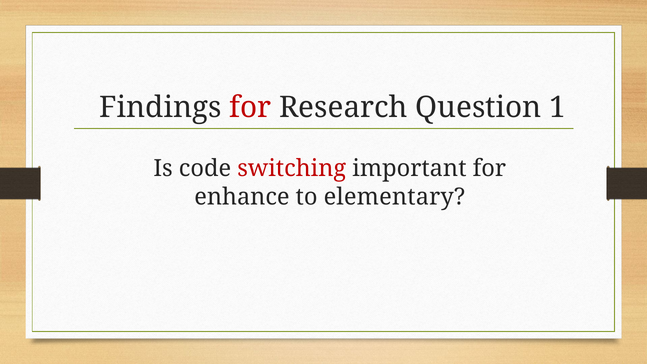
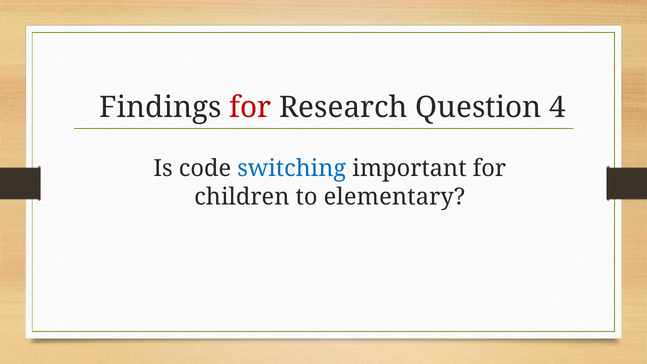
1: 1 -> 4 (558, 108)
switching colour: red -> blue (292, 168)
enhance: enhance -> children (242, 197)
